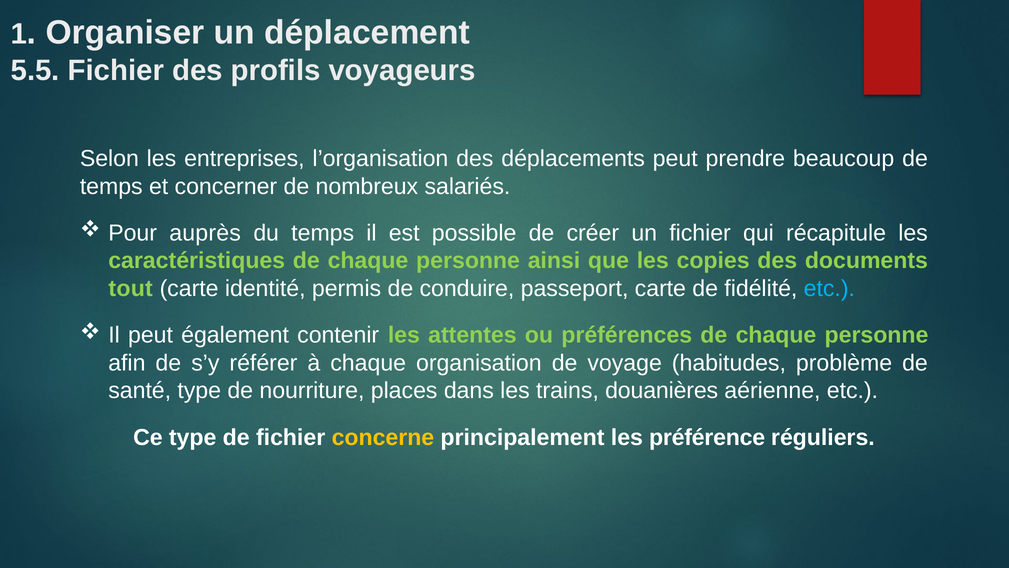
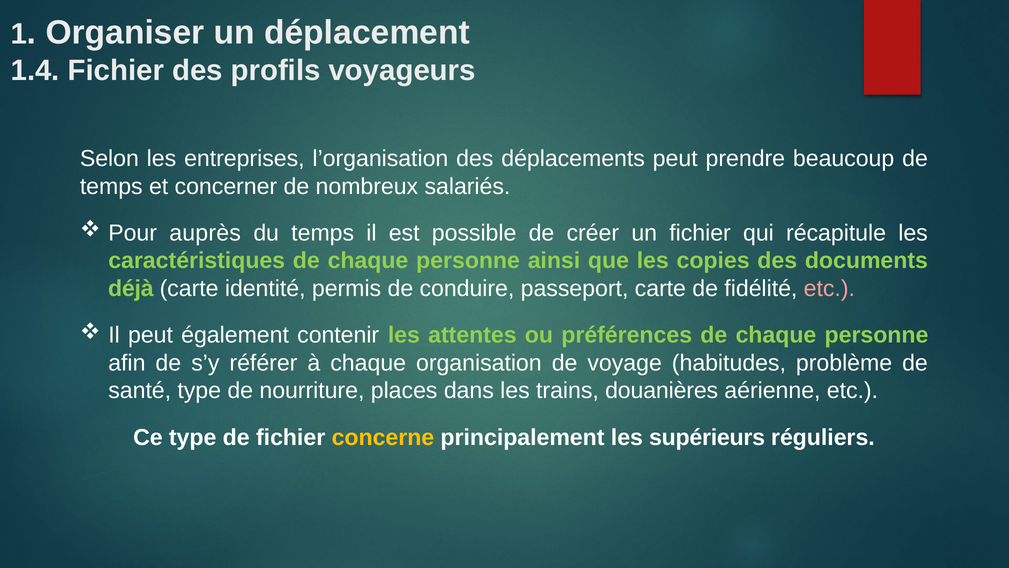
5.5: 5.5 -> 1.4 (35, 70)
tout: tout -> déjà (131, 288)
etc colour: light blue -> pink (829, 288)
préférence: préférence -> supérieurs (707, 437)
